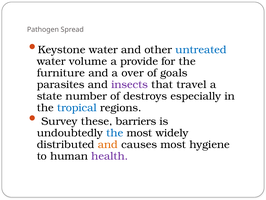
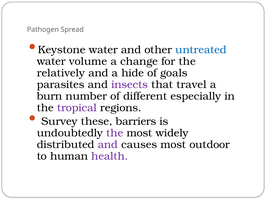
provide: provide -> change (139, 61)
furniture: furniture -> relatively (61, 73)
over: over -> hide (133, 73)
state: state -> burn (50, 96)
destroys: destroys -> different (145, 96)
tropical colour: blue -> purple (77, 107)
the colour: blue -> purple (115, 133)
and colour: orange -> purple (108, 144)
hygiene: hygiene -> outdoor (210, 144)
